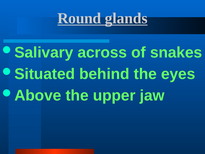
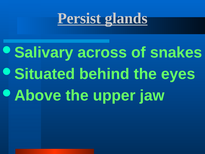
Round: Round -> Persist (79, 18)
